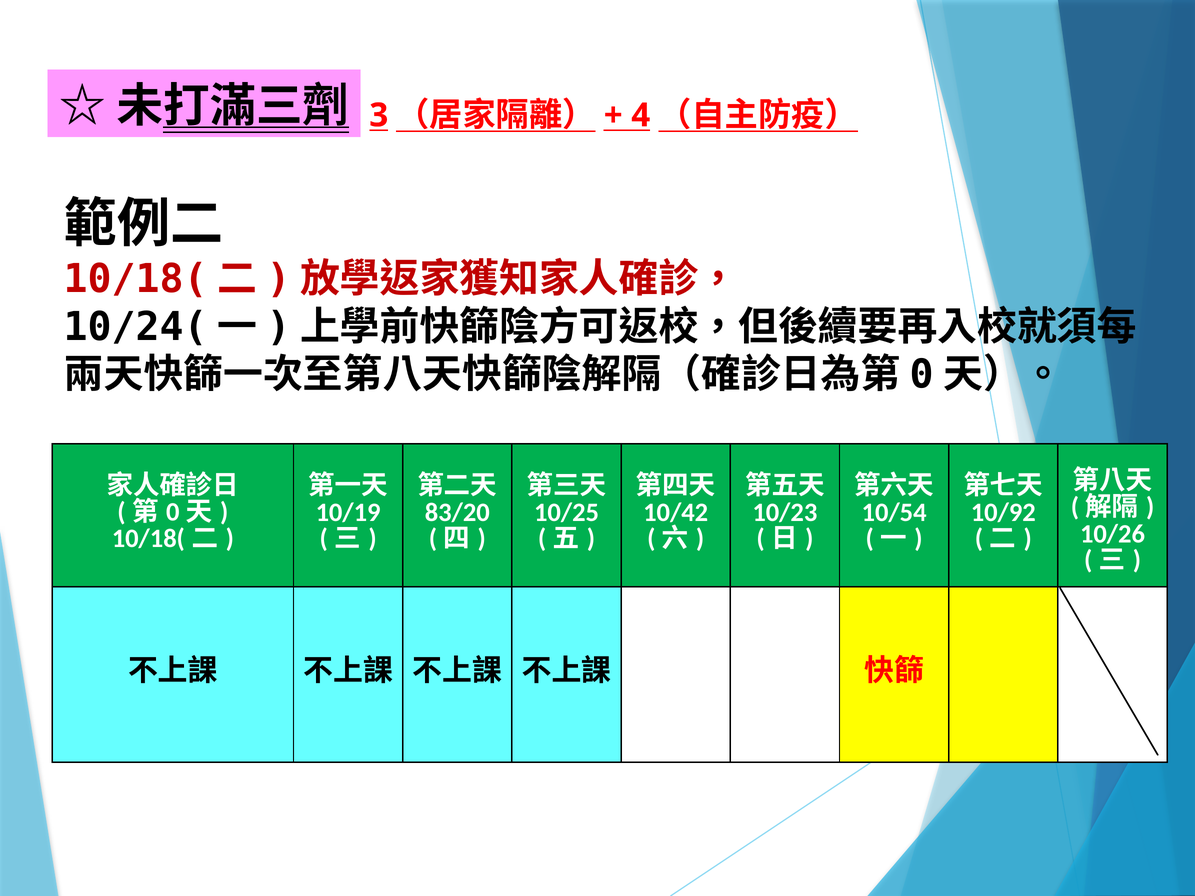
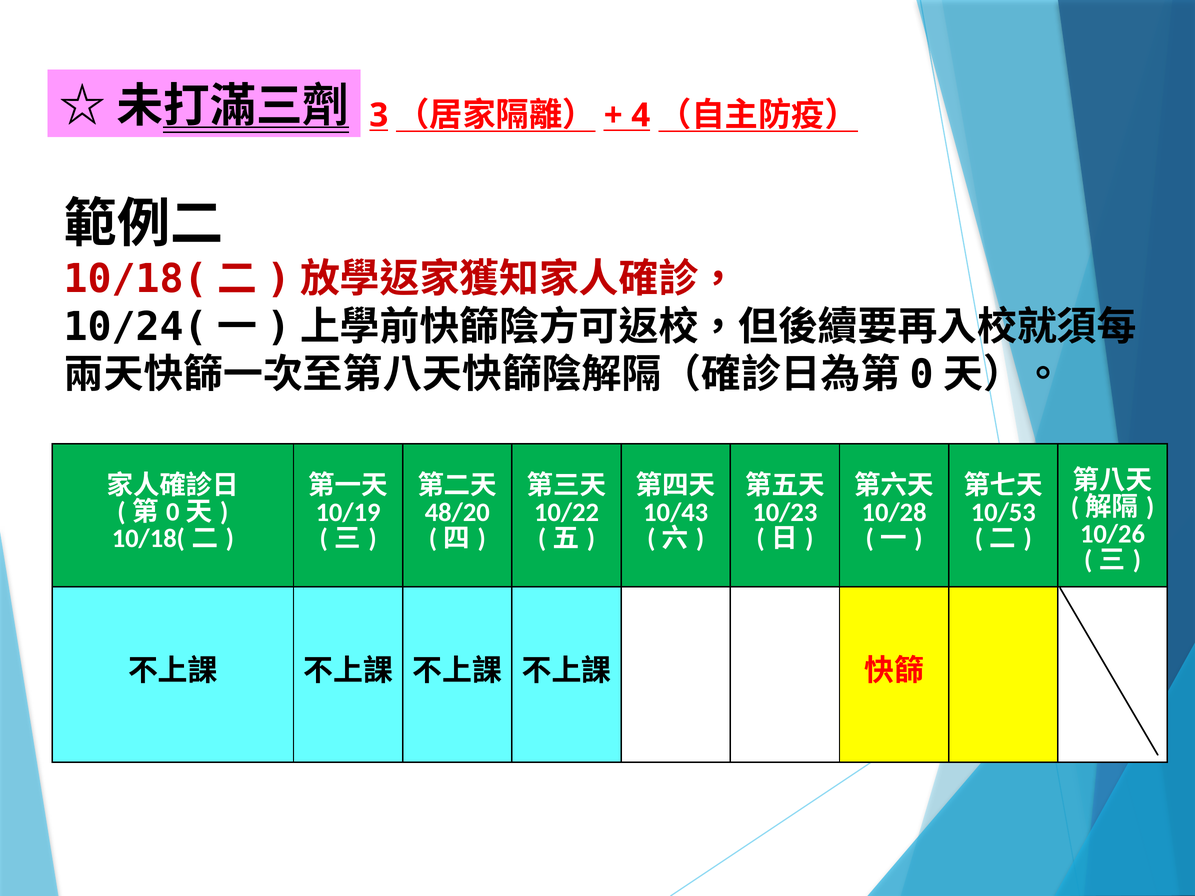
83/20: 83/20 -> 48/20 (457, 513)
10/25: 10/25 -> 10/22 (567, 513)
10/42: 10/42 -> 10/43 (676, 513)
10/54: 10/54 -> 10/28 (894, 513)
10/92: 10/92 -> 10/53 (1003, 513)
